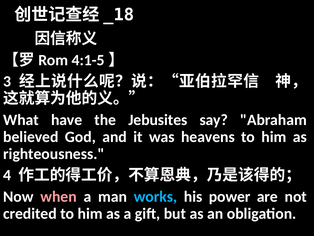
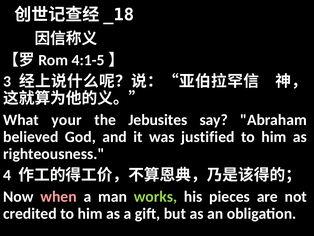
have: have -> your (66, 120)
heavens: heavens -> justified (208, 137)
works colour: light blue -> light green (155, 196)
power: power -> pieces (230, 196)
